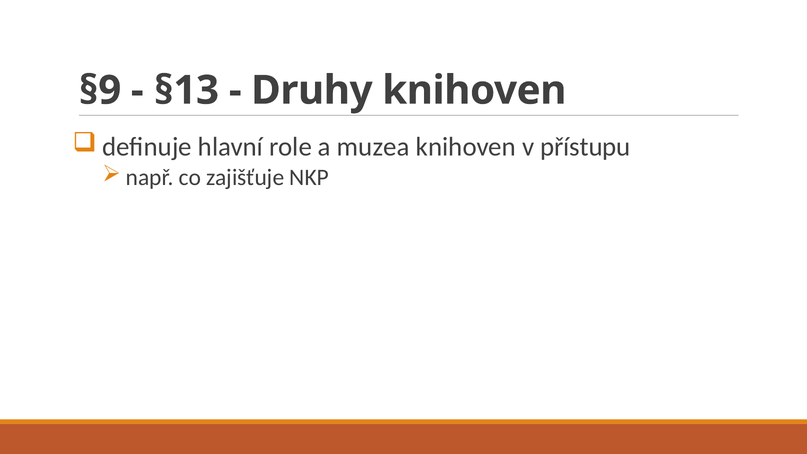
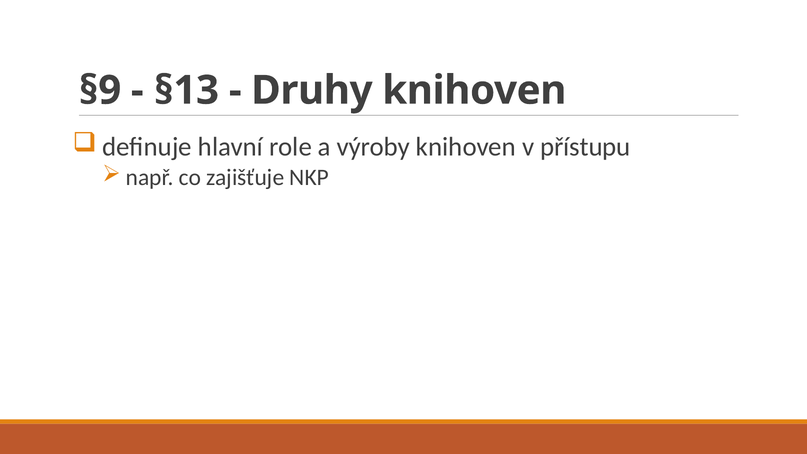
muzea: muzea -> výroby (373, 147)
